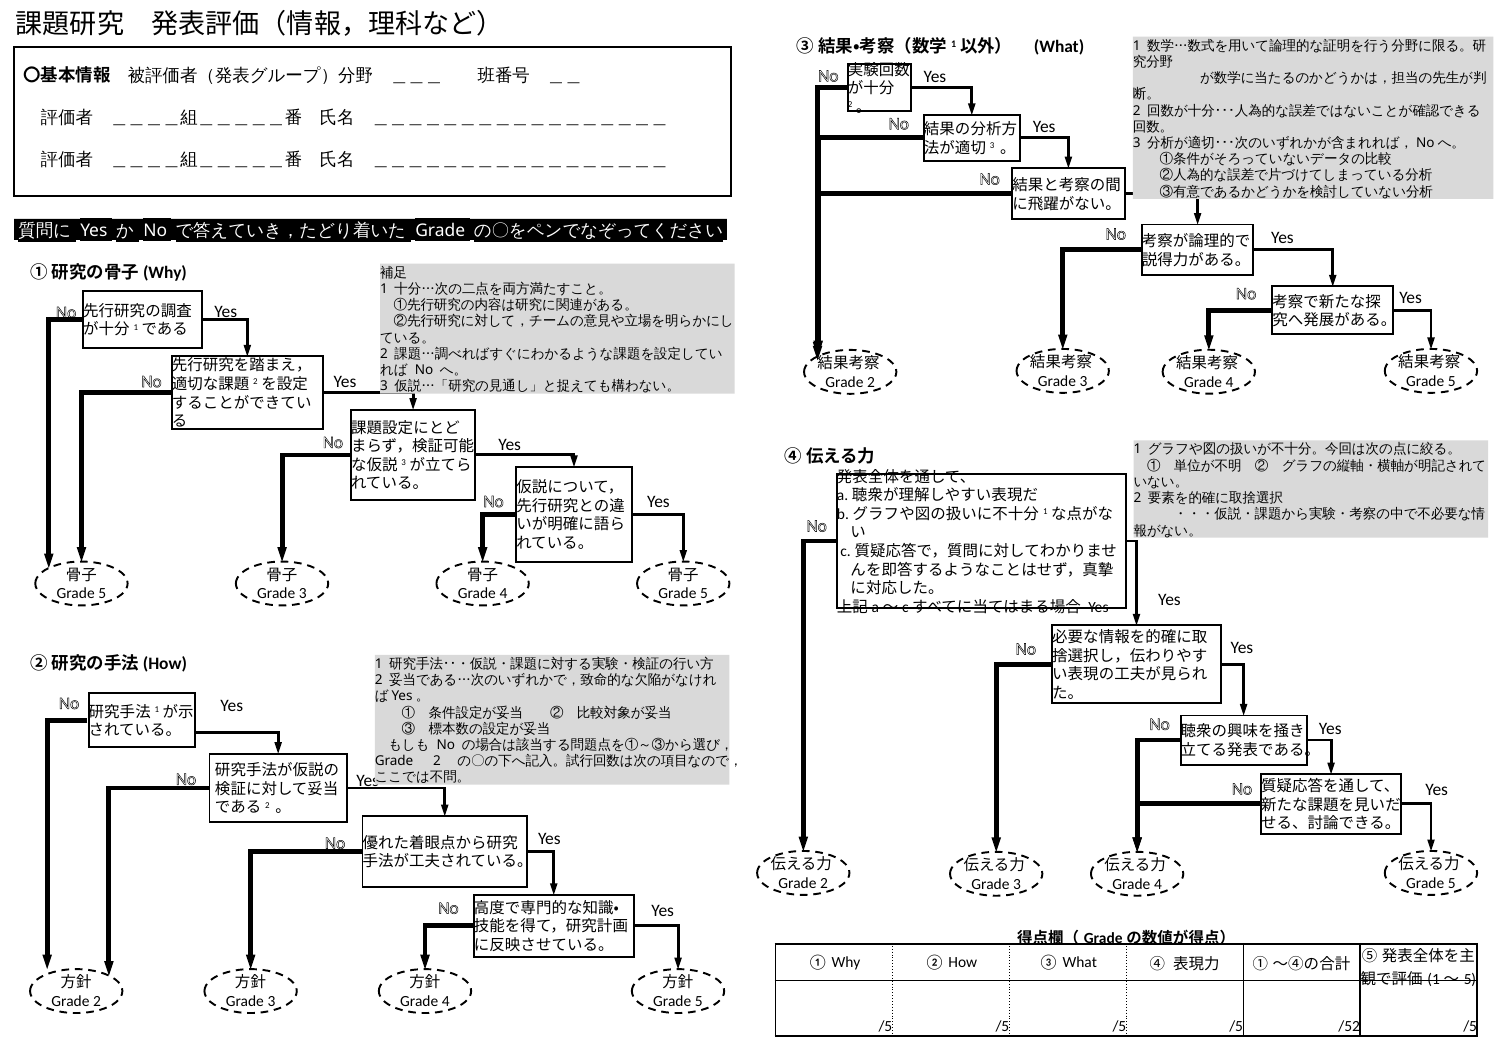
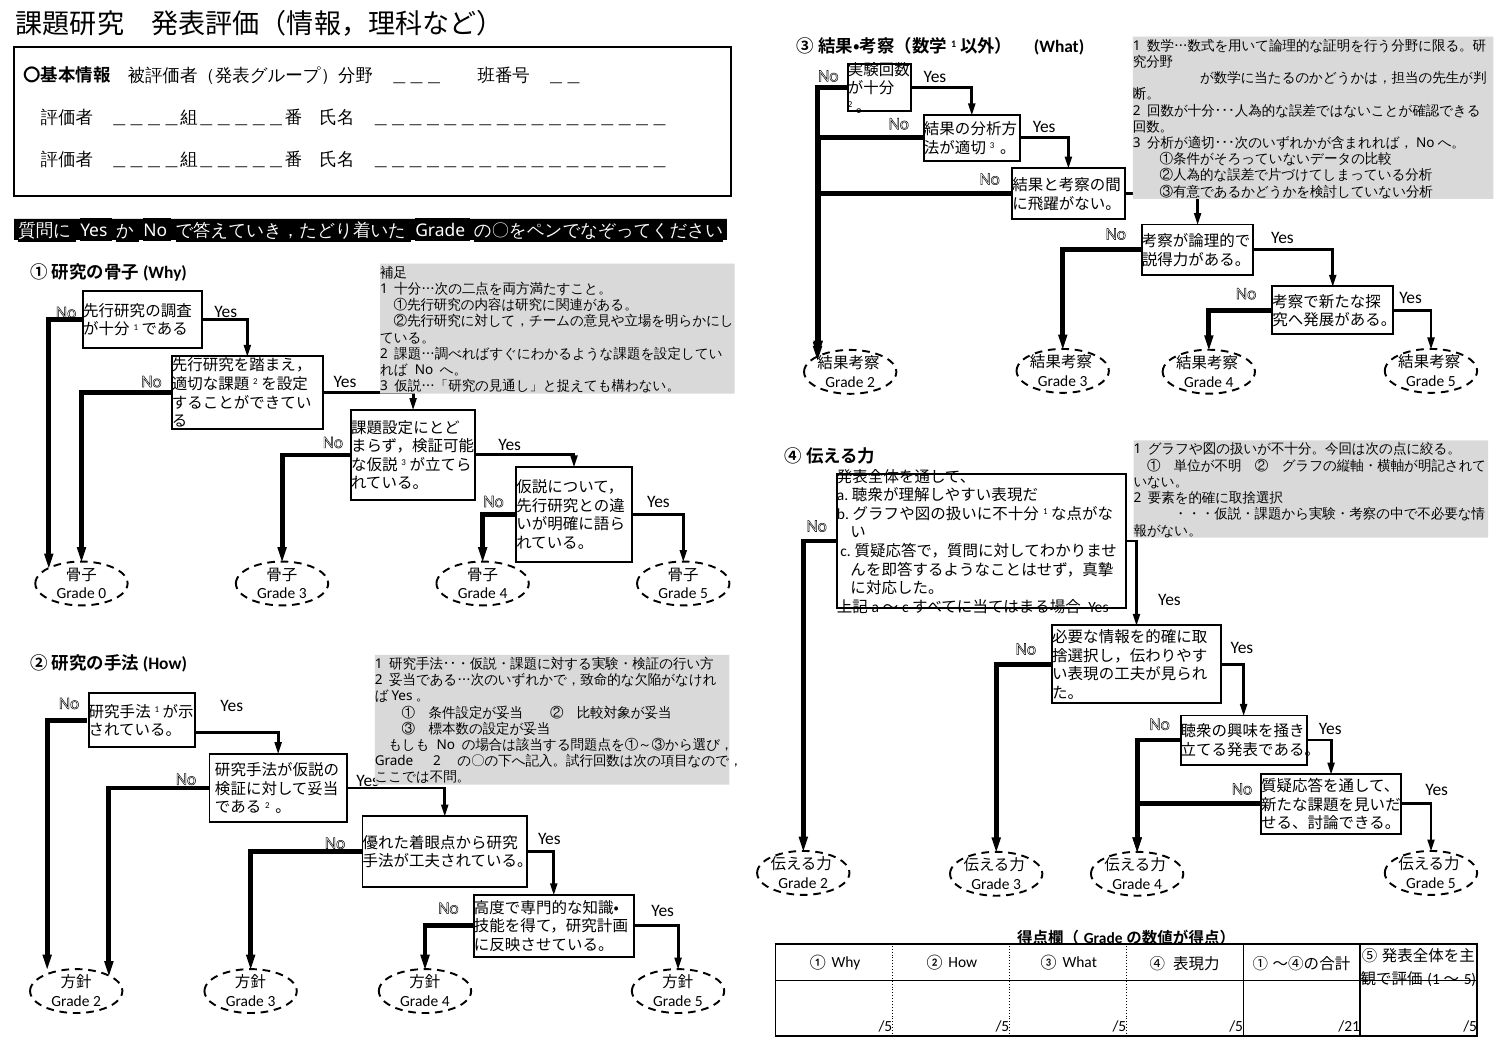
5: 5 -> 0 (102, 594)
/52: /52 -> /21 (1349, 1026)
